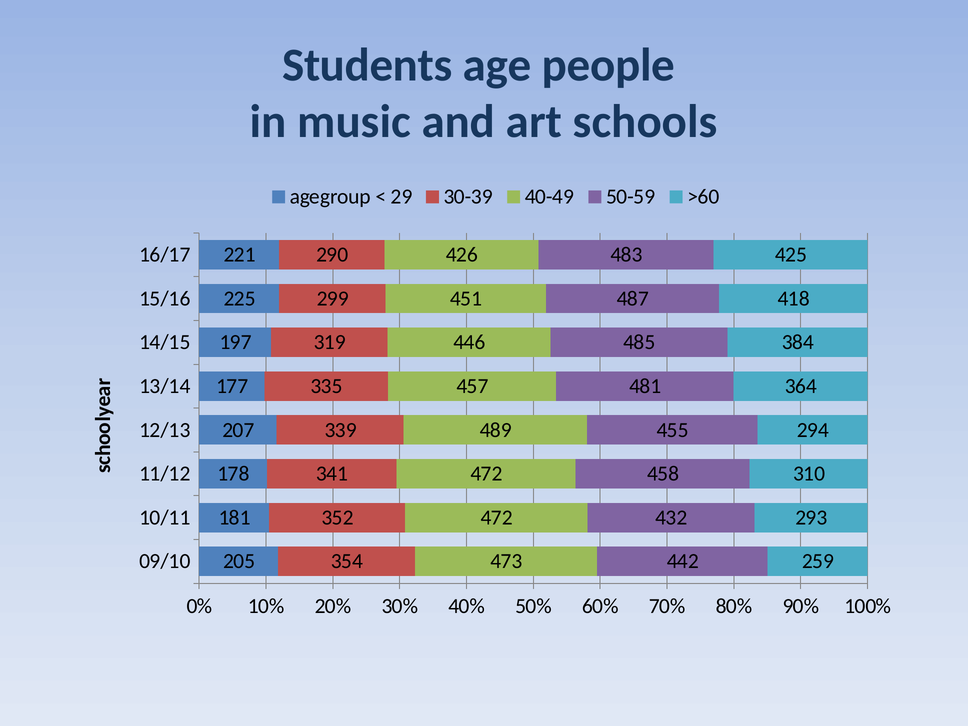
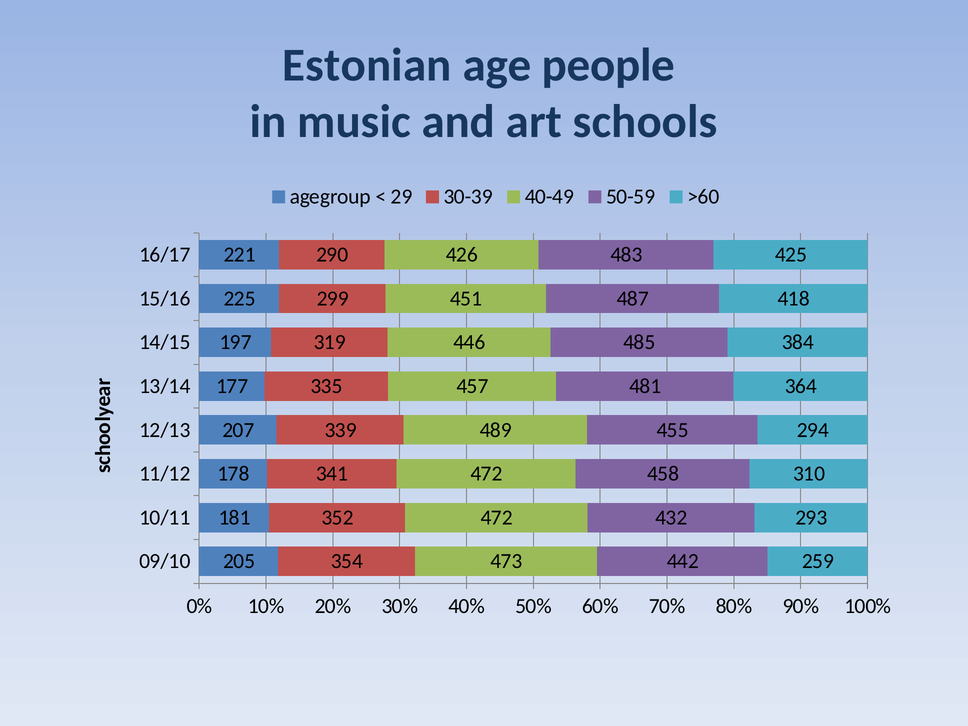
Students: Students -> Estonian (367, 65)
